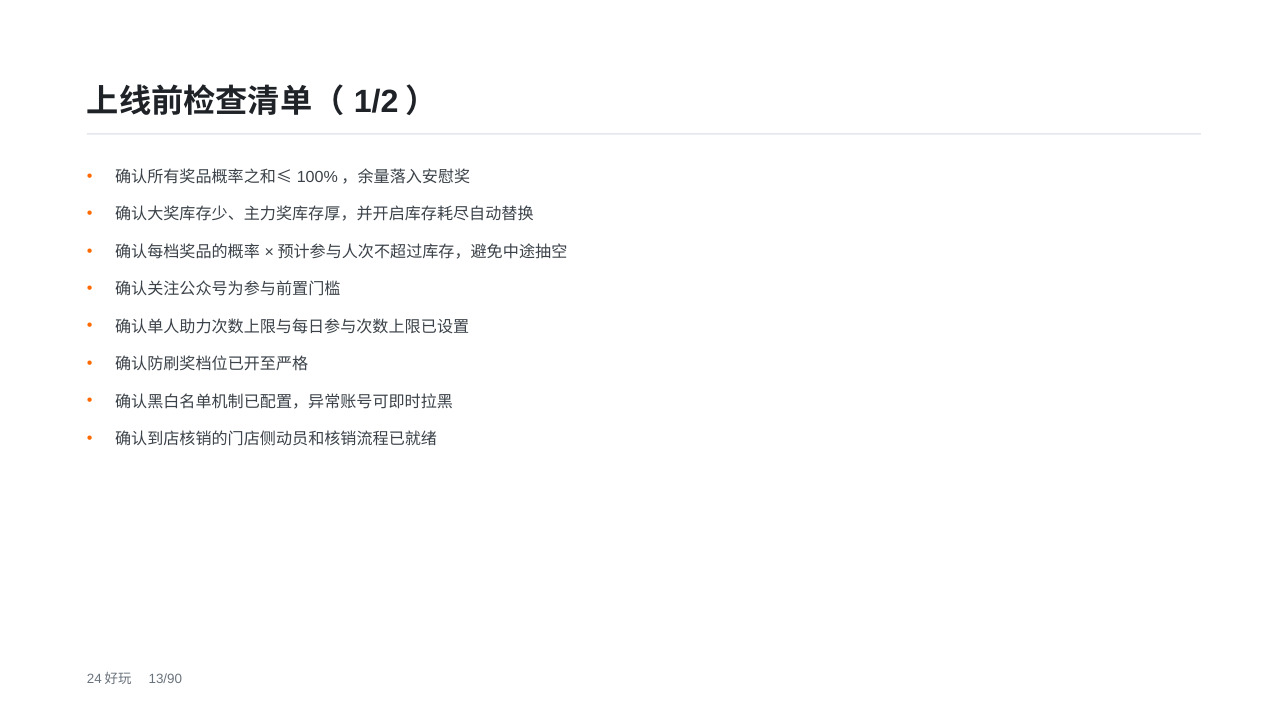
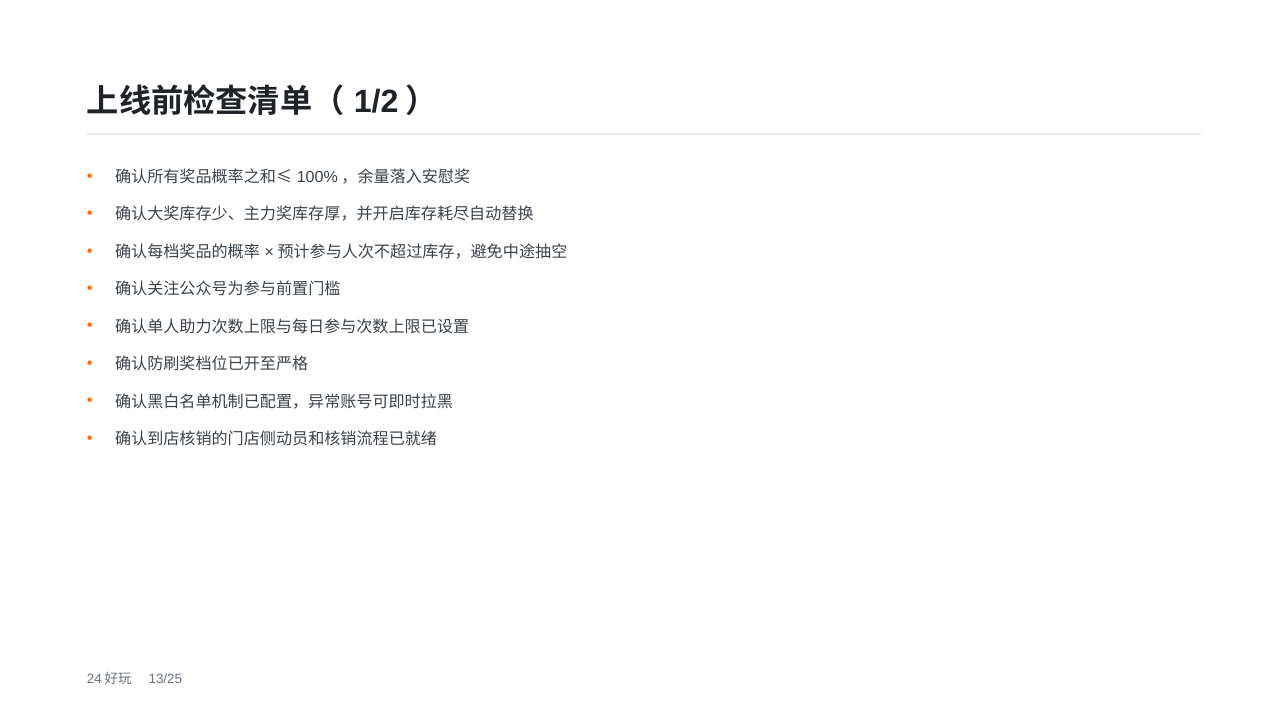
13/90: 13/90 -> 13/25 (165, 680)
